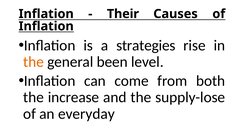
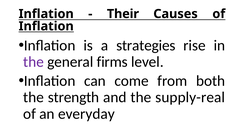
the colour: orange -> purple (34, 62)
been: been -> firms (112, 62)
increase: increase -> strength (74, 98)
supply-lose: supply-lose -> supply-real (190, 98)
